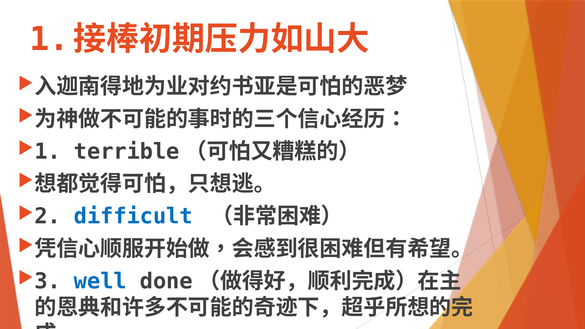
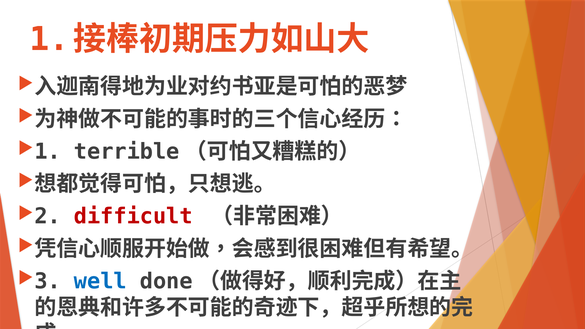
difficult colour: blue -> red (133, 216)
